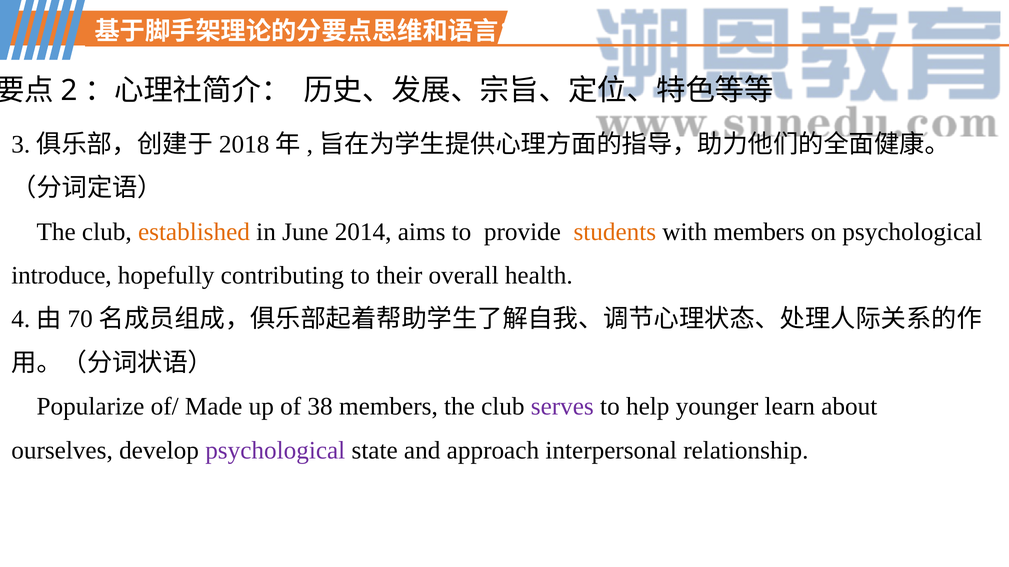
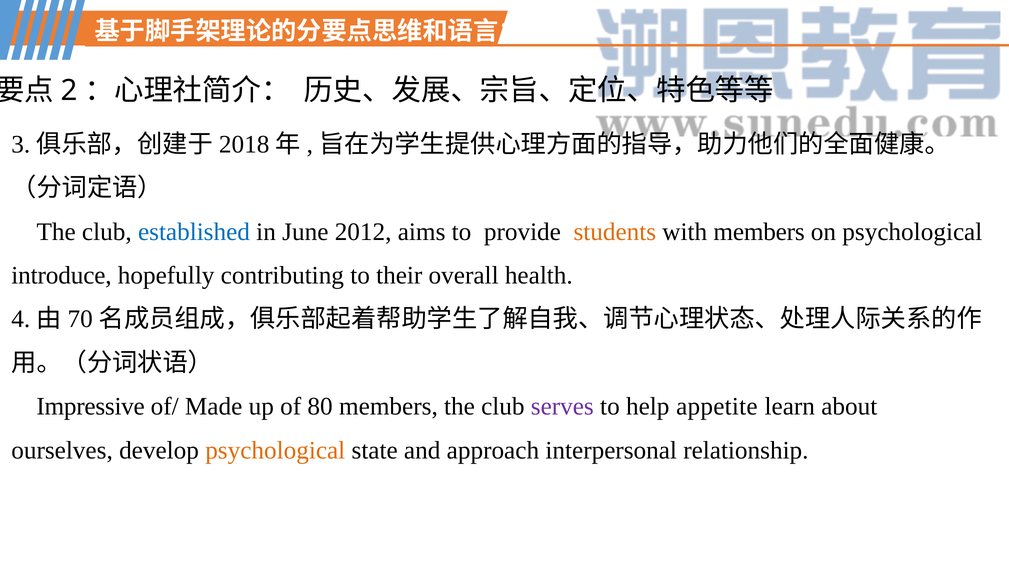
established colour: orange -> blue (194, 232)
2014: 2014 -> 2012 (363, 232)
Popularize: Popularize -> Impressive (91, 407)
38: 38 -> 80 (320, 407)
younger: younger -> appetite (717, 407)
psychological colour: purple -> orange (275, 451)
